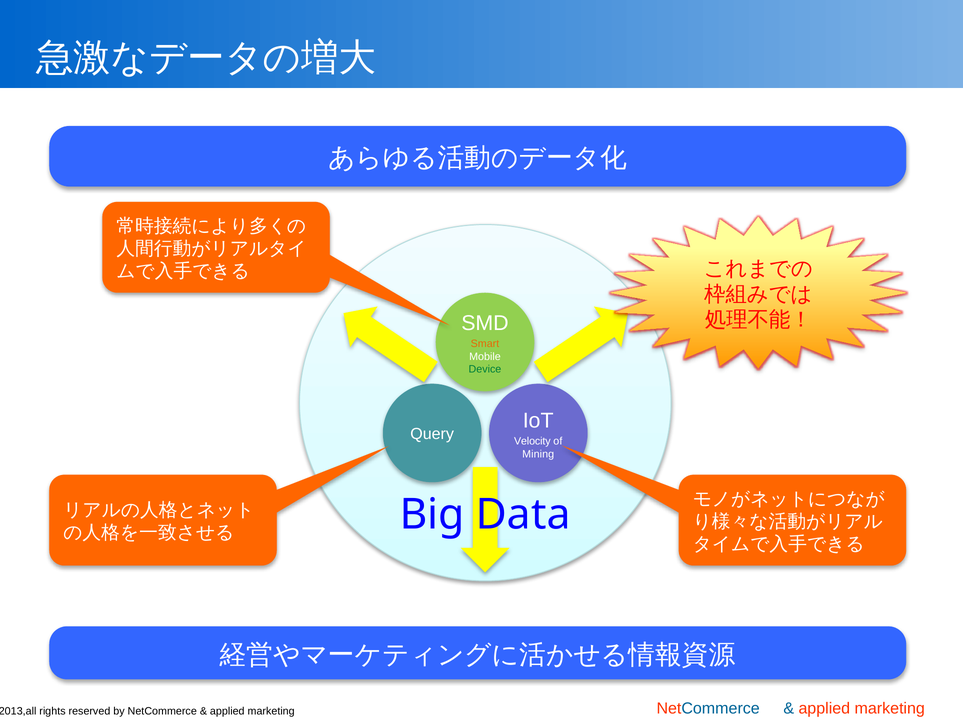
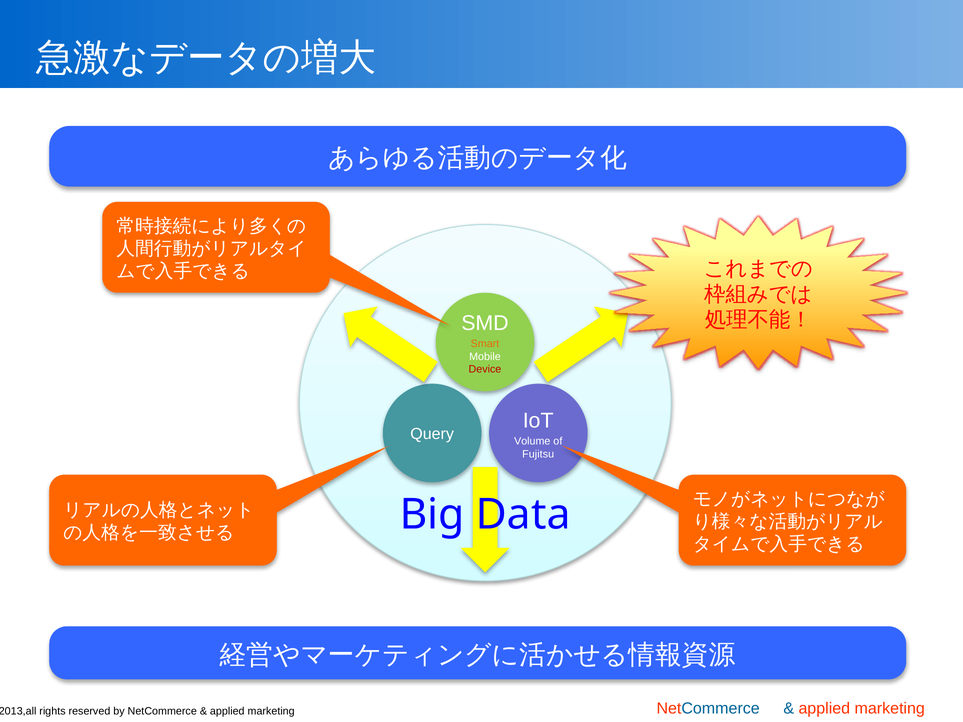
Device colour: green -> red (485, 370)
Velocity: Velocity -> Volume (532, 441)
Mining: Mining -> Fujitsu (538, 454)
